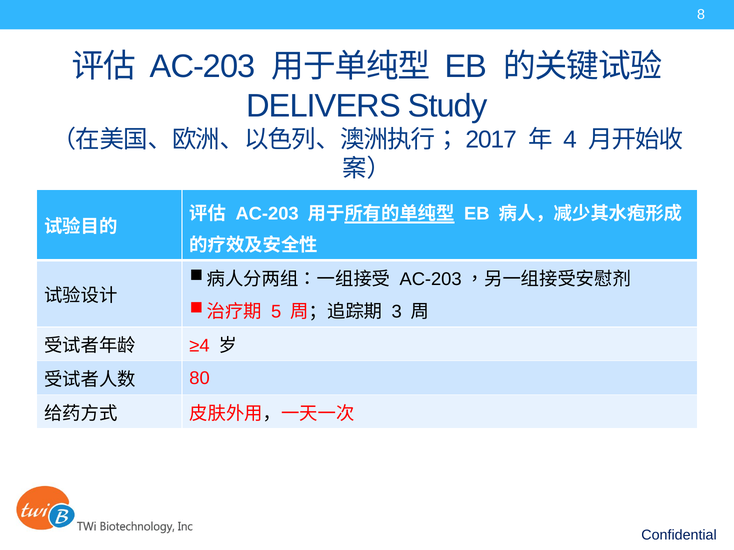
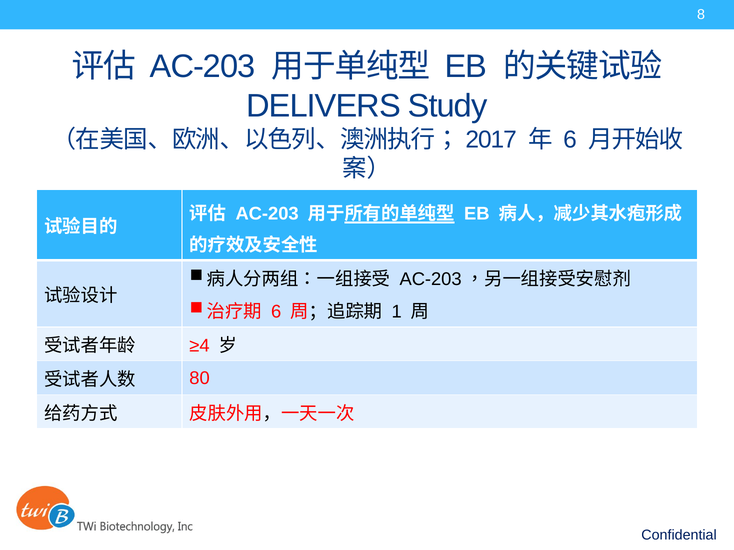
4: 4 -> 6 (570, 140)
5: 5 -> 6 (276, 312)
3: 3 -> 1 (397, 312)
